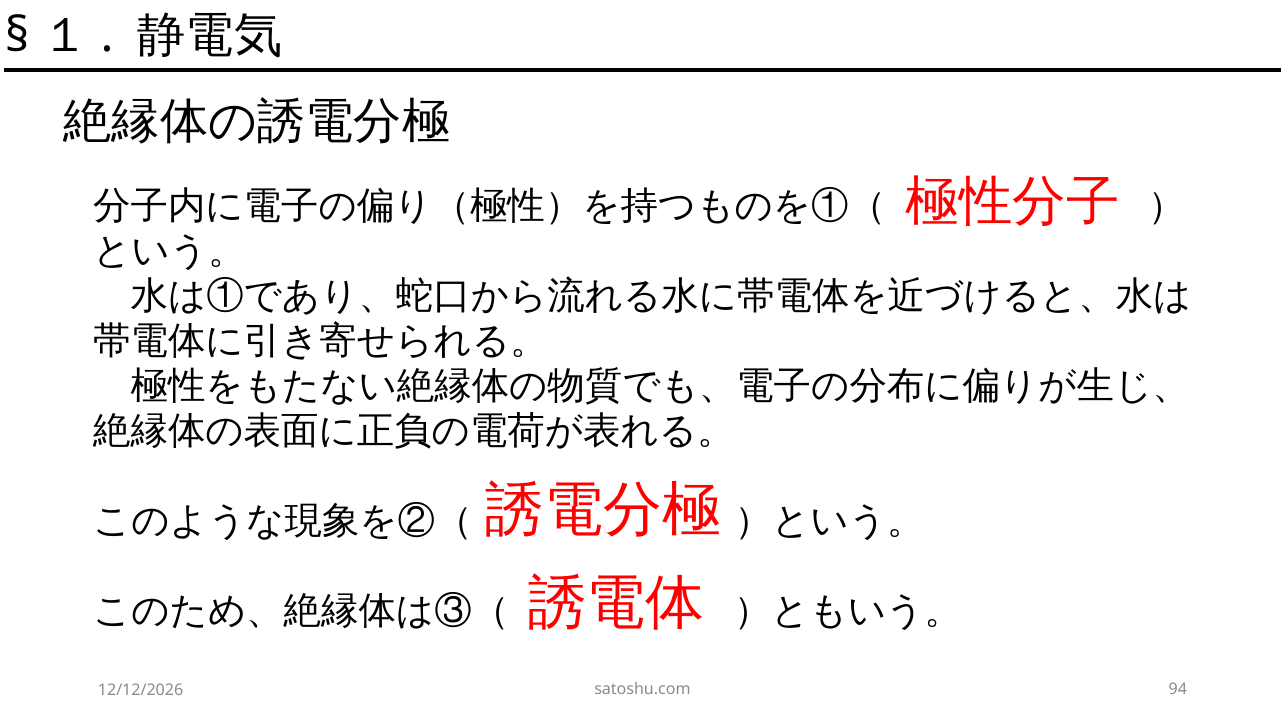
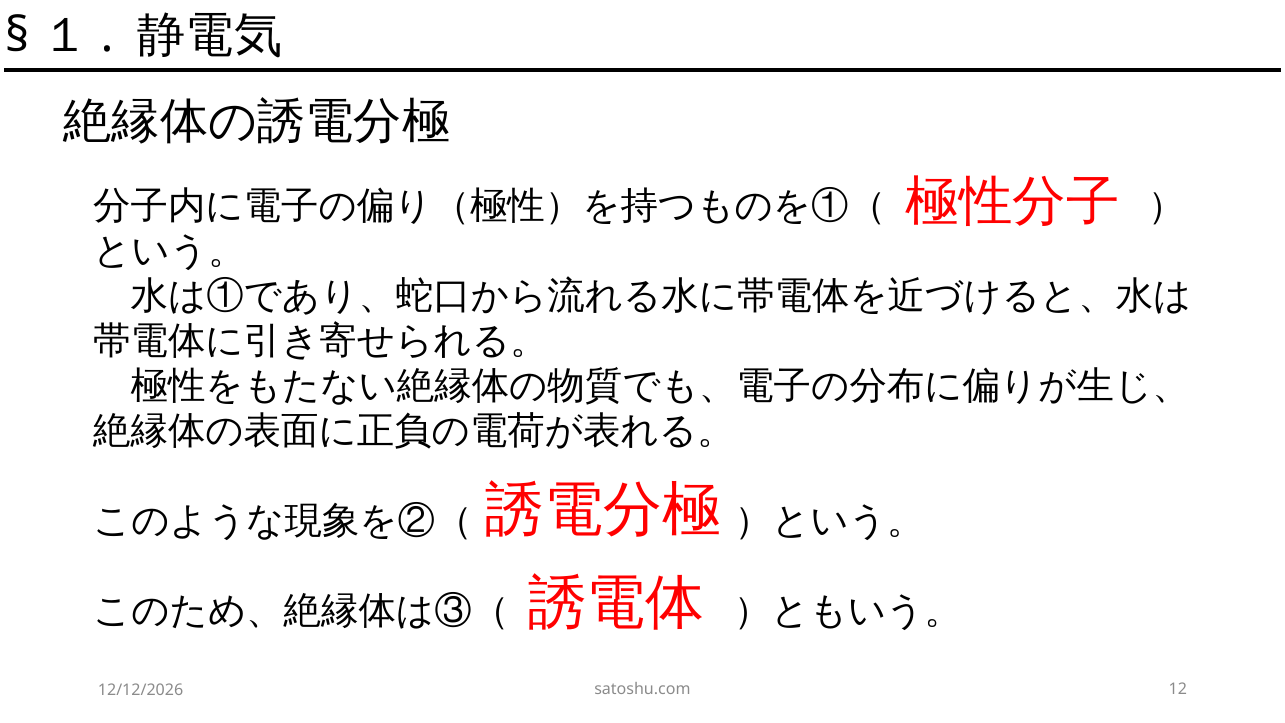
94: 94 -> 12 (1178, 689)
